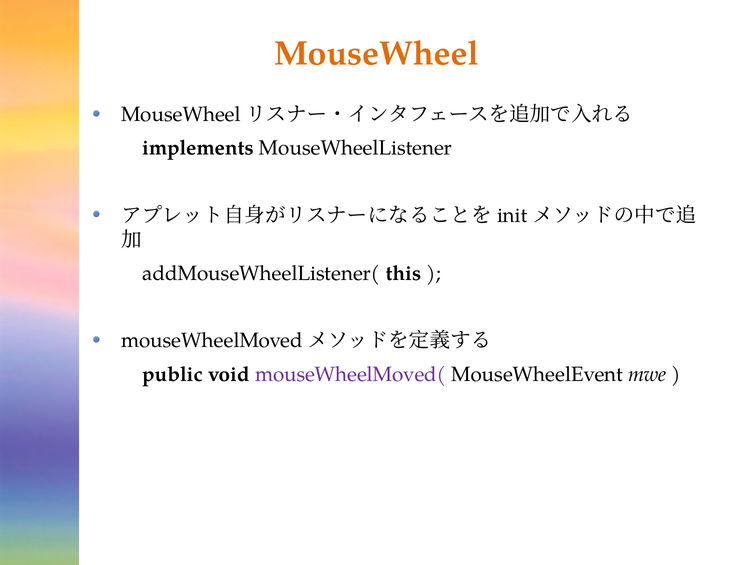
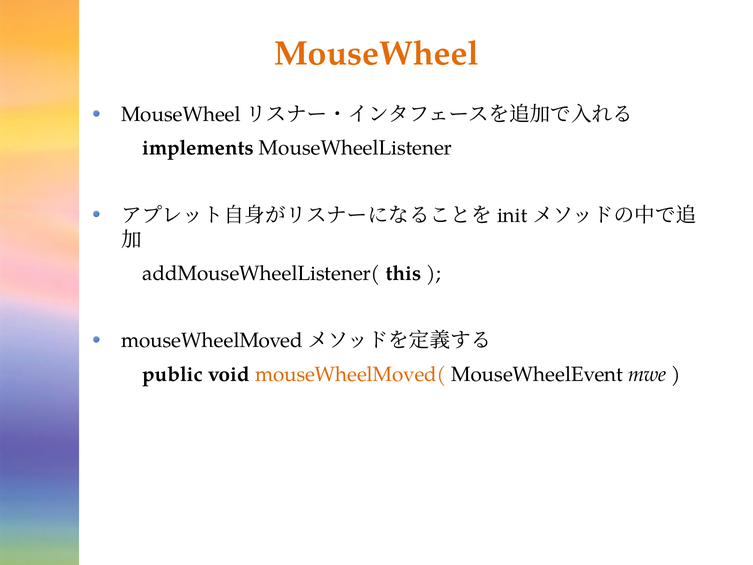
mouseWheelMoved( colour: purple -> orange (351, 374)
